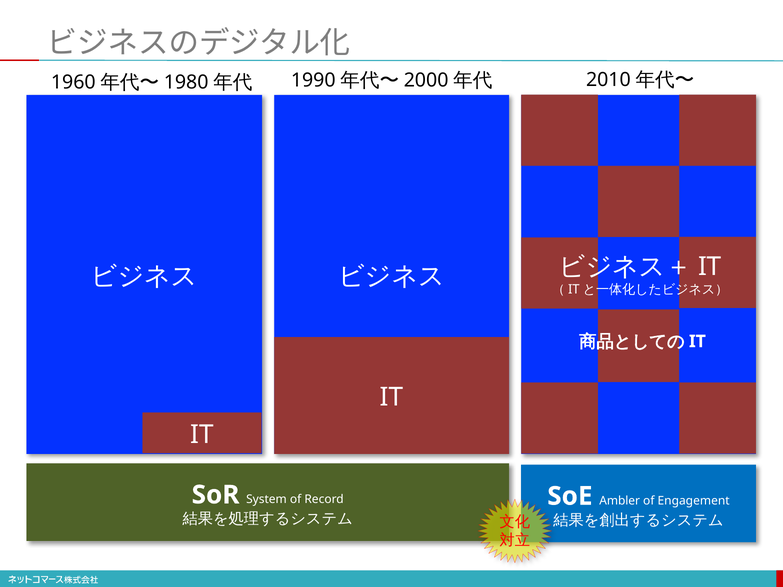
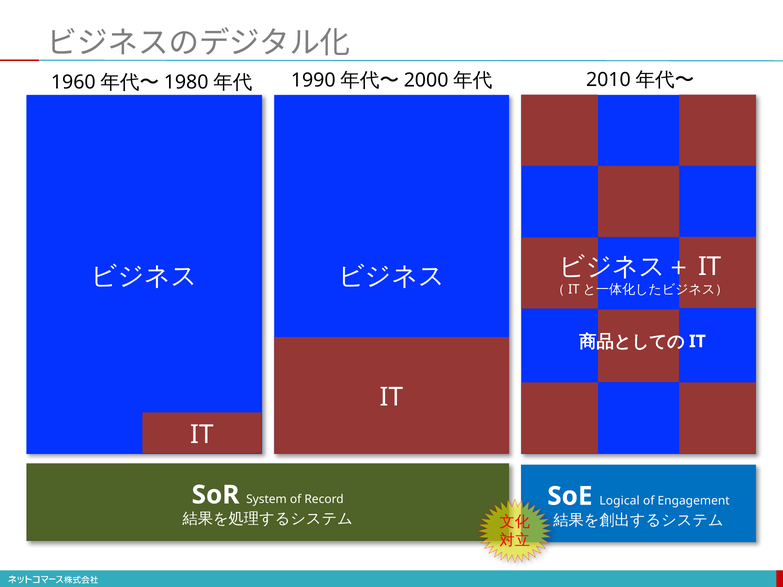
Ambler: Ambler -> Logical (620, 501)
